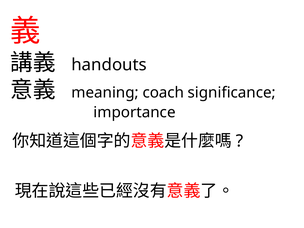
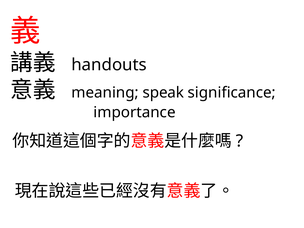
coach: coach -> speak (163, 93)
